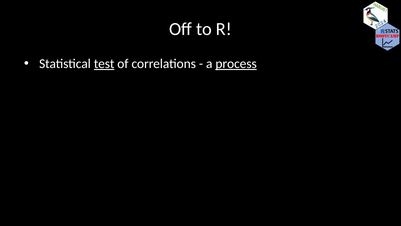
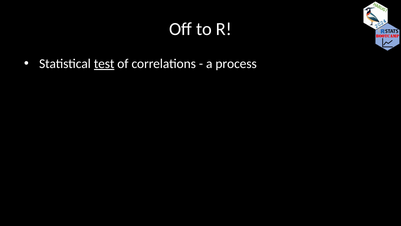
process underline: present -> none (236, 64)
